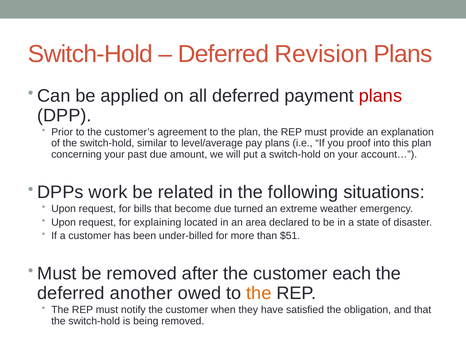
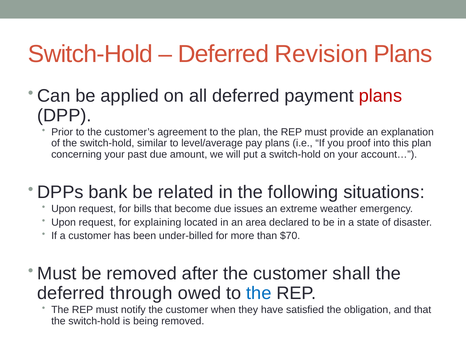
work: work -> bank (108, 193)
turned: turned -> issues (249, 209)
$51: $51 -> $70 (290, 236)
each: each -> shall (352, 274)
another: another -> through (141, 294)
the colour: orange -> blue (259, 294)
